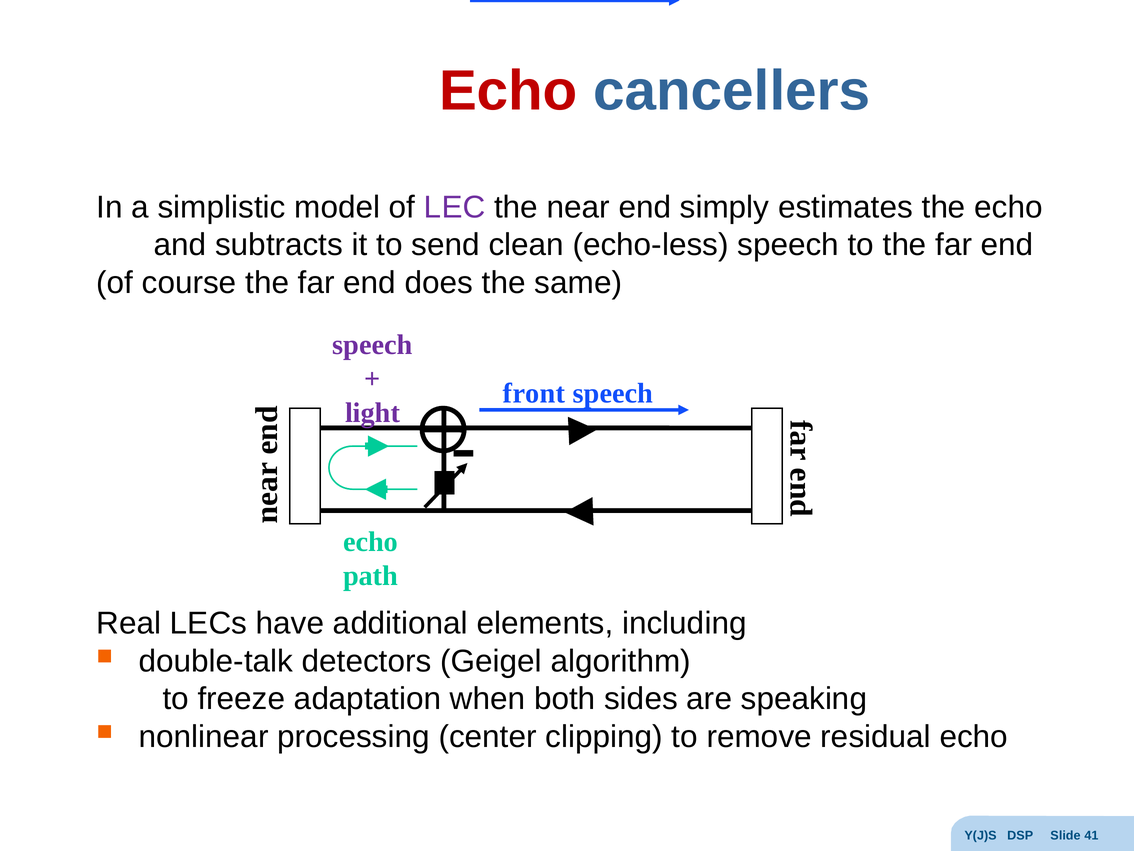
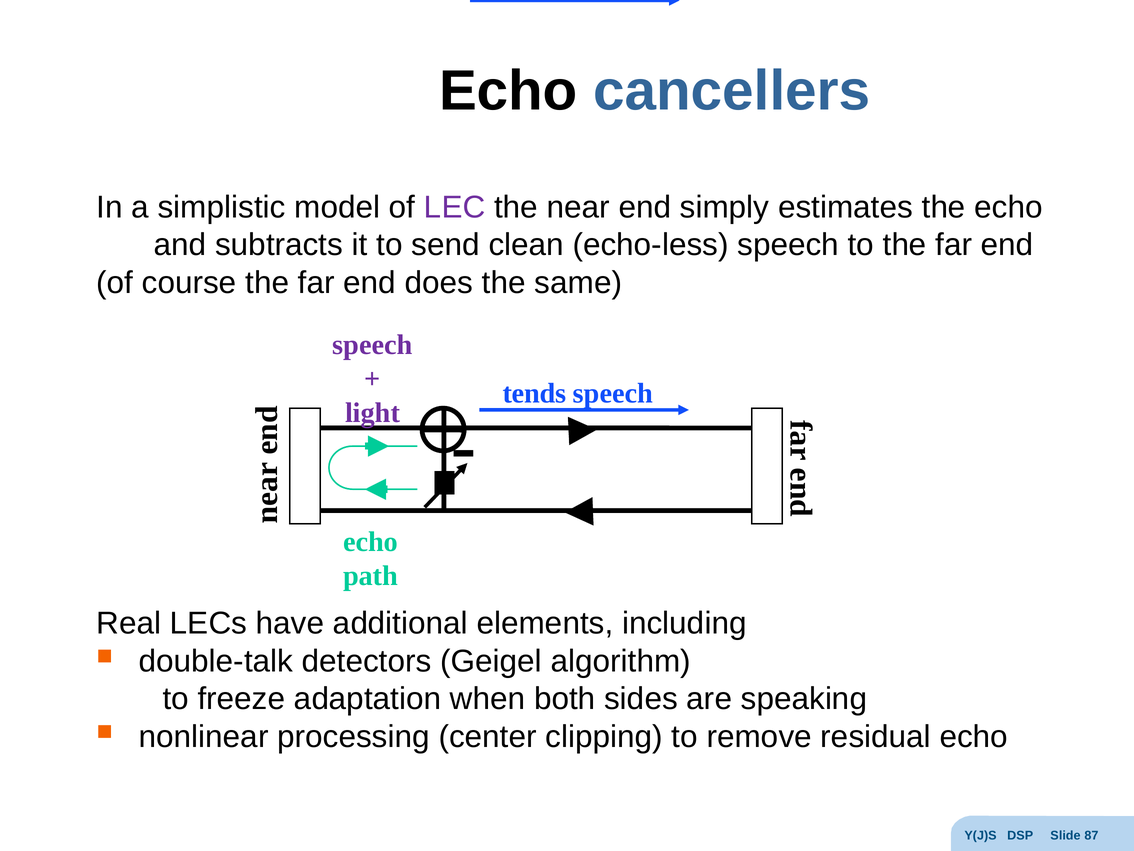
Echo colour: red -> black (508, 91)
front: front -> tends (534, 393)
41: 41 -> 87 (1091, 835)
